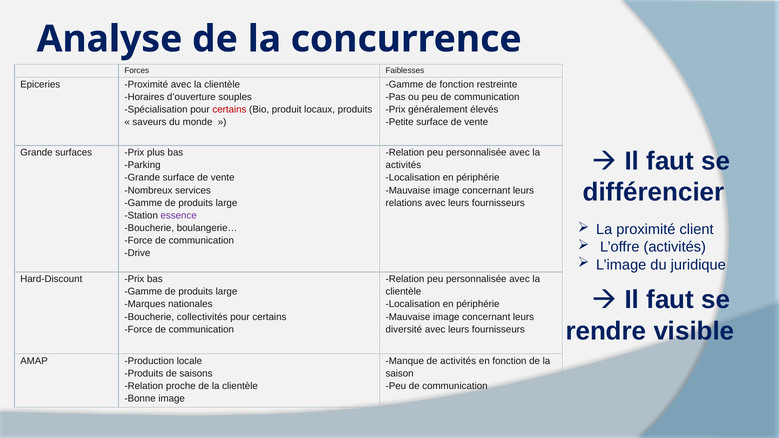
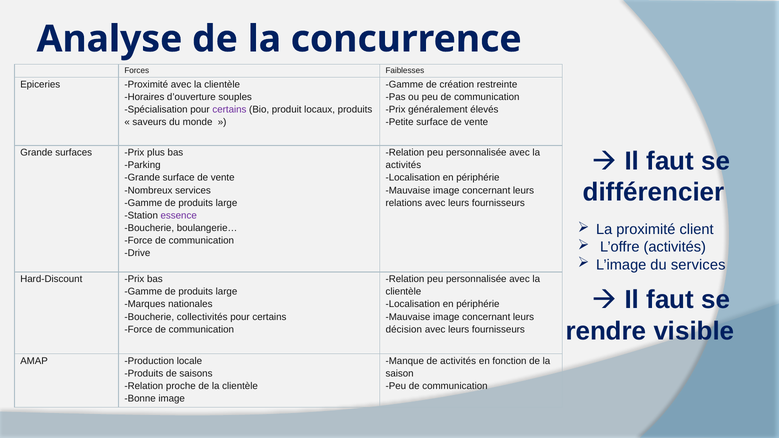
de fonction: fonction -> création (457, 85)
certains colour: red -> purple (229, 110)
du juridique: juridique -> services (698, 265)
diversité: diversité -> décision (404, 329)
